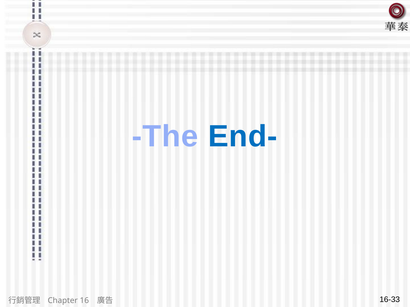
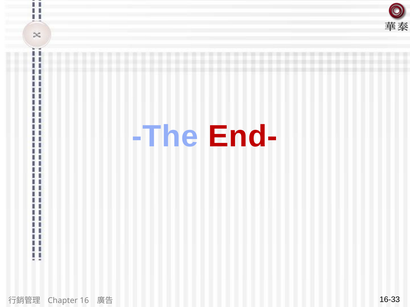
End- colour: blue -> red (243, 136)
